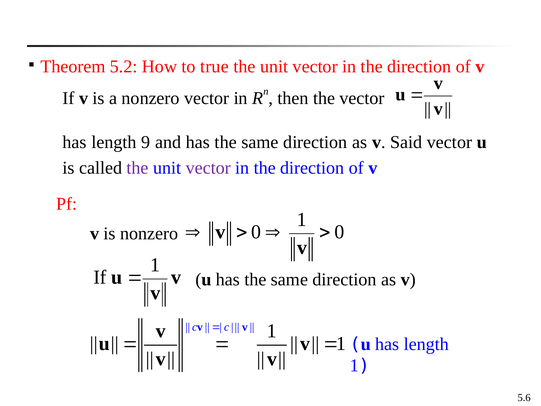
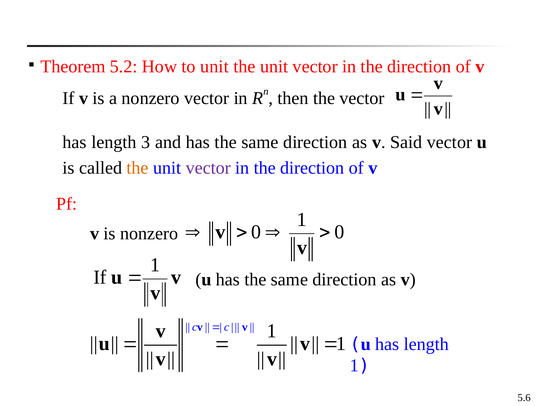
to true: true -> unit (214, 66)
9: 9 -> 3 (146, 142)
the colour: purple -> orange (138, 168)
